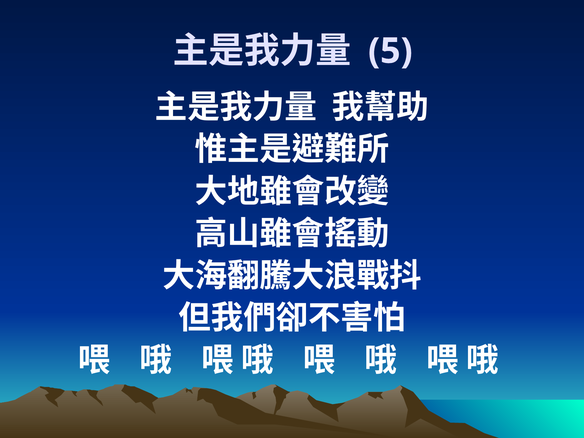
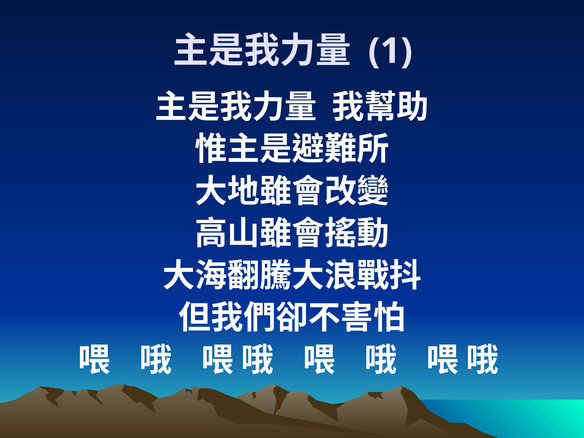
5: 5 -> 1 (390, 51)
